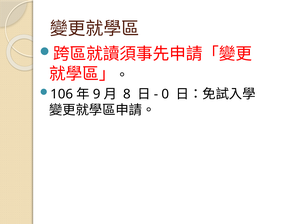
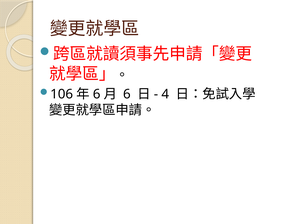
9: 9 -> 6 (97, 94)
8: 8 -> 6 (127, 94)
0: 0 -> 4 (165, 94)
